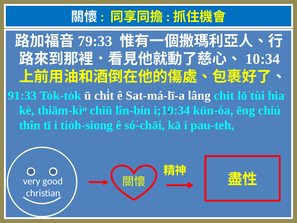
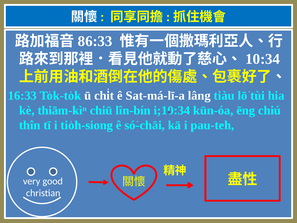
79:33: 79:33 -> 86:33 (95, 41)
chit: chit -> tiàu (224, 95)
91:33: 91:33 -> 16:33 (22, 95)
